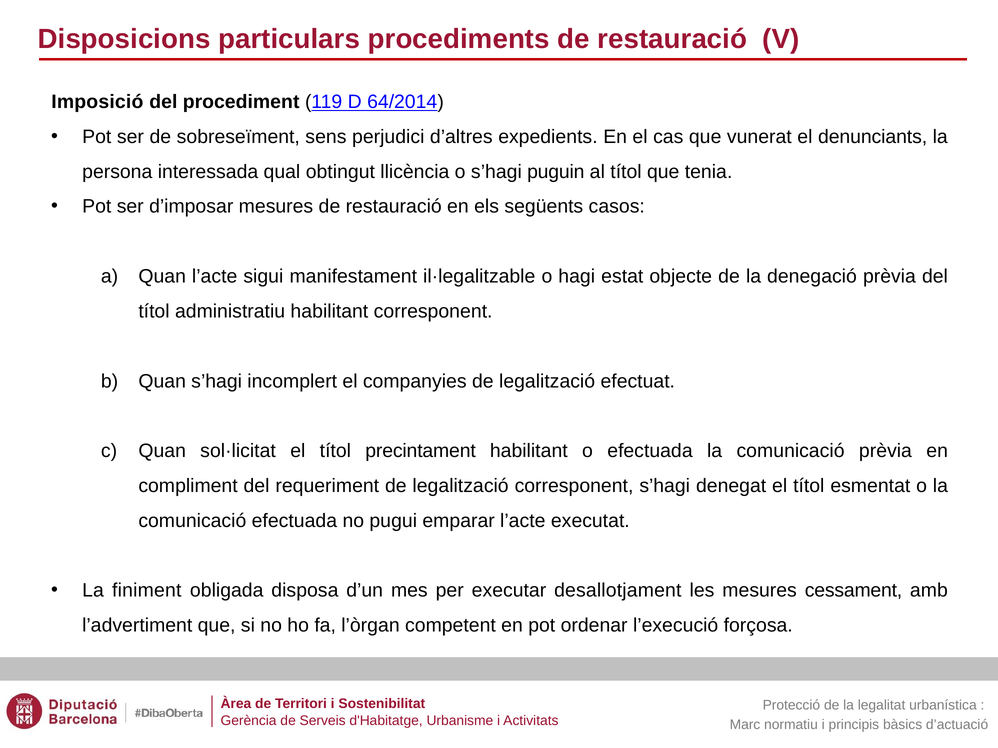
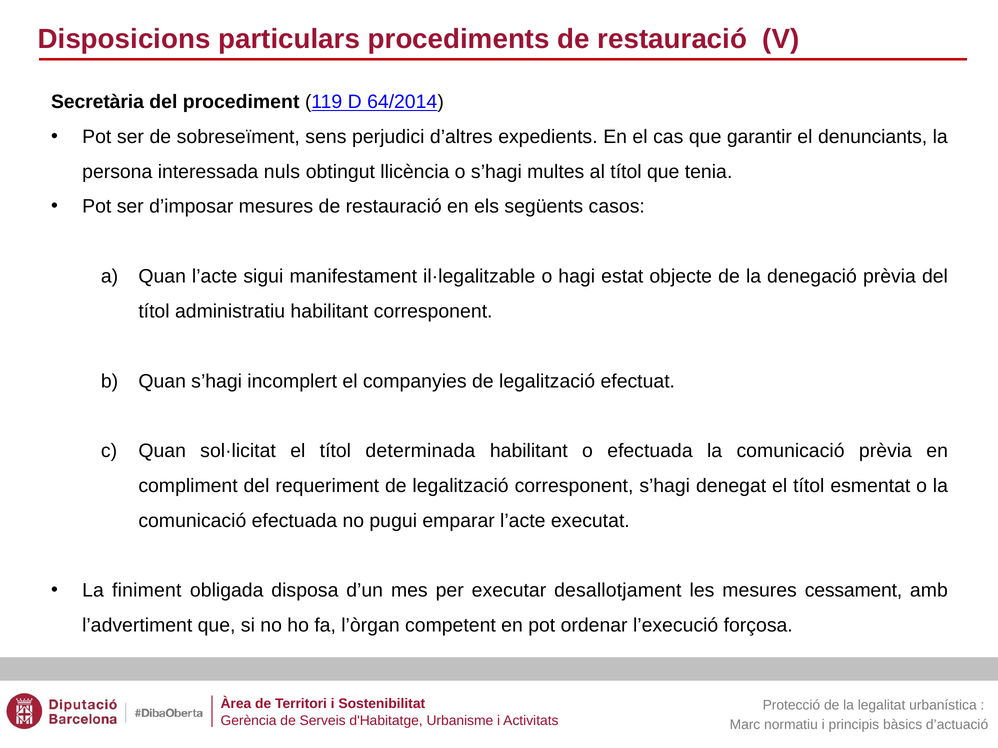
Imposició: Imposició -> Secretària (97, 102)
vunerat: vunerat -> garantir (759, 137)
qual: qual -> nuls (282, 172)
puguin: puguin -> multes (556, 172)
precintament: precintament -> determinada (420, 451)
